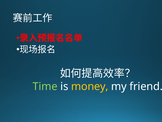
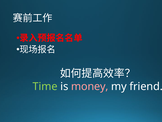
money colour: yellow -> pink (90, 86)
